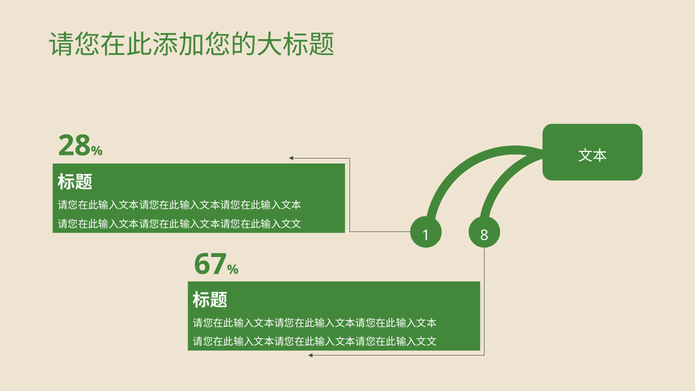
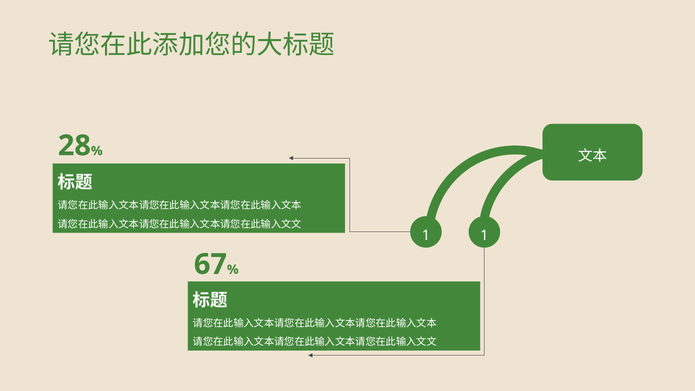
1 8: 8 -> 1 (484, 235)
